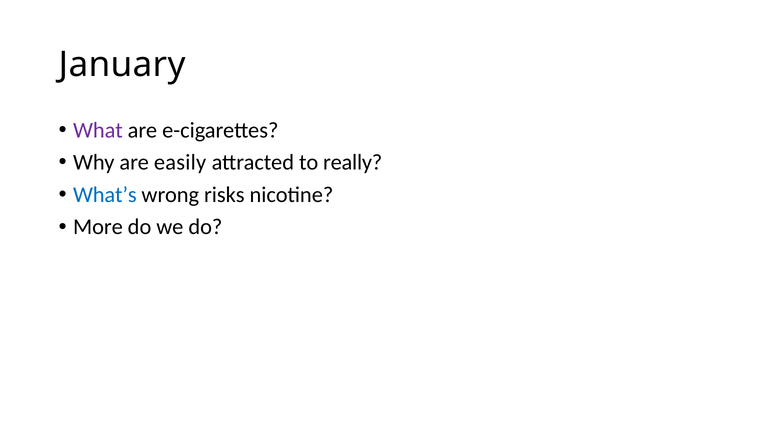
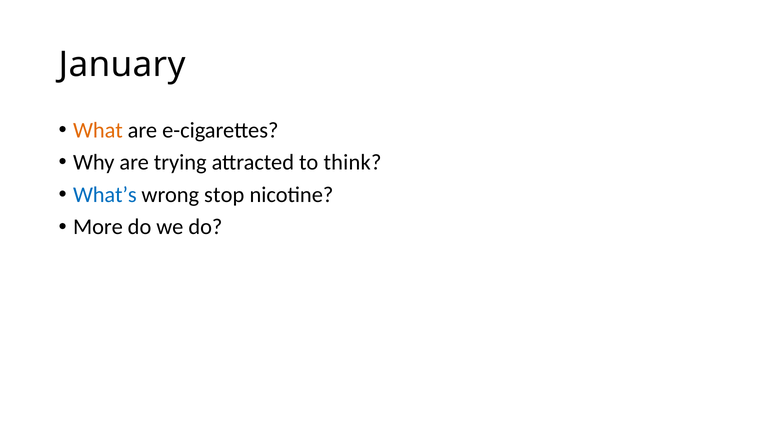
What colour: purple -> orange (98, 130)
easily: easily -> trying (180, 162)
really: really -> think (352, 162)
risks: risks -> stop (224, 195)
